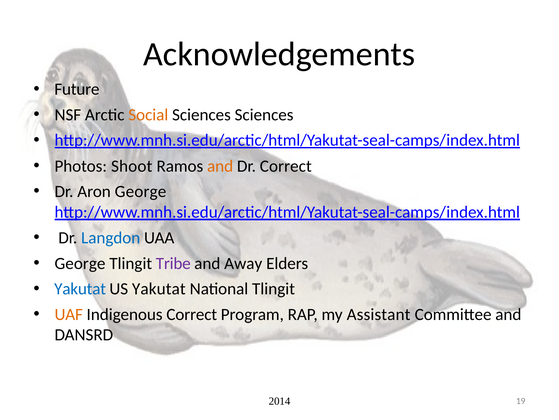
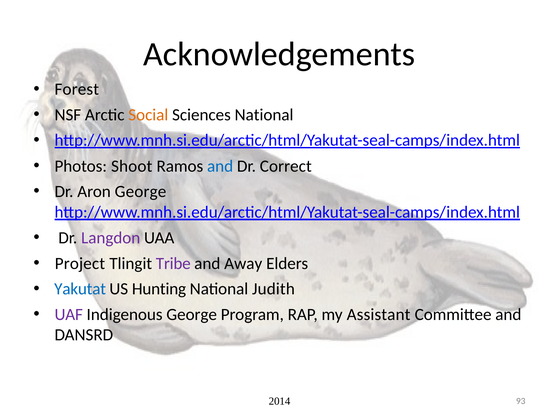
Future: Future -> Forest (77, 89)
Sciences Sciences: Sciences -> National (264, 115)
and colour: orange -> blue (220, 166)
Langdon colour: blue -> purple (111, 238)
George: George -> Project (80, 263)
US Yakutat: Yakutat -> Hunting (159, 288)
National Tlingit: Tlingit -> Judith (273, 288)
UAF colour: orange -> purple (69, 314)
Indigenous Correct: Correct -> George (192, 314)
19: 19 -> 93 (521, 400)
